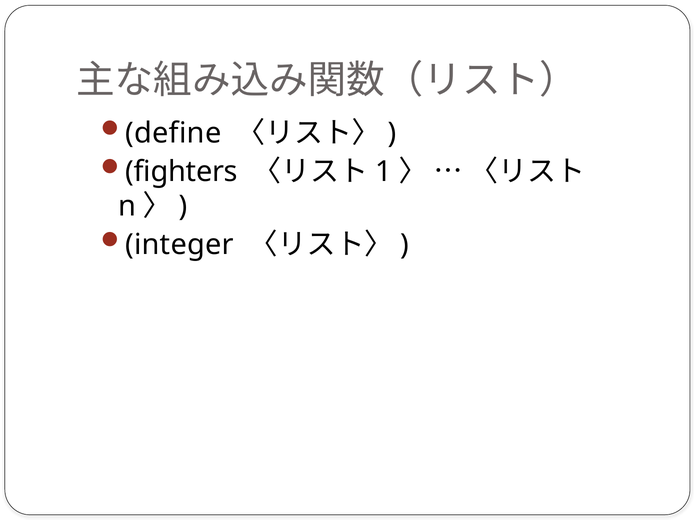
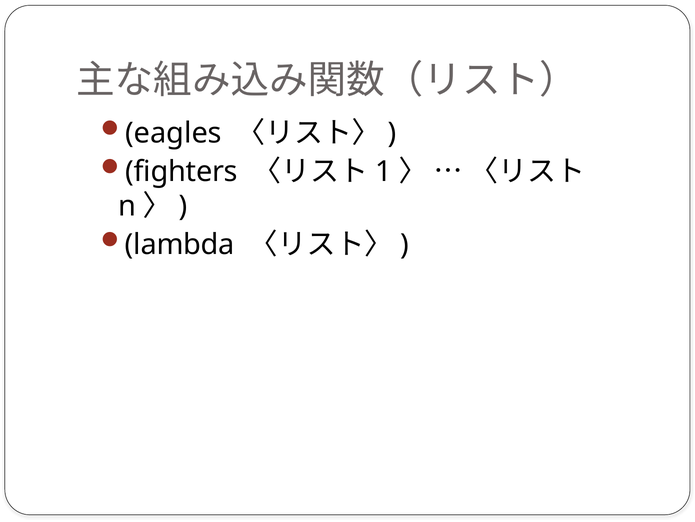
define: define -> eagles (173, 133)
integer: integer -> lambda (180, 244)
